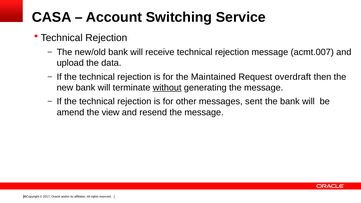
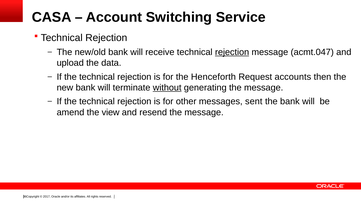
rejection underline: none -> present (232, 52)
acmt.007: acmt.007 -> acmt.047 (312, 52)
Maintained: Maintained -> Henceforth (213, 77)
overdraft: overdraft -> accounts (293, 77)
